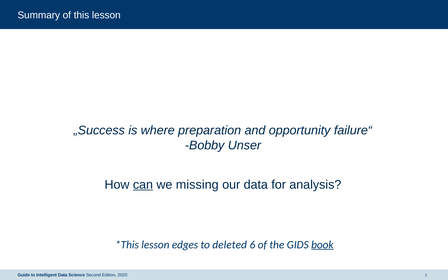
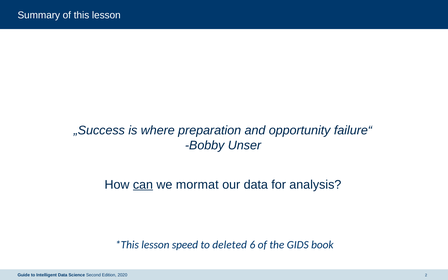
missing: missing -> mormat (197, 185)
edges: edges -> speed (185, 245)
book underline: present -> none (322, 245)
